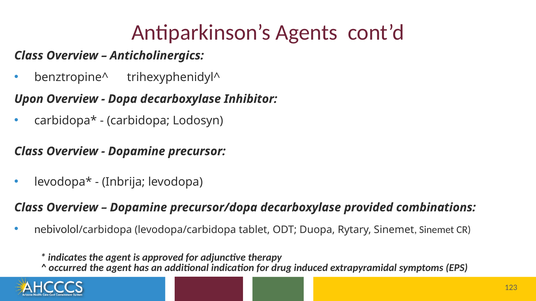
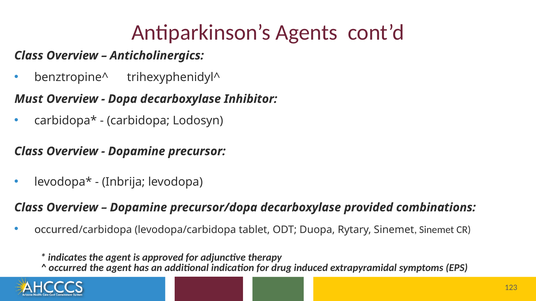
Upon: Upon -> Must (29, 99)
nebivolol: nebivolol -> occurred (56, 230)
